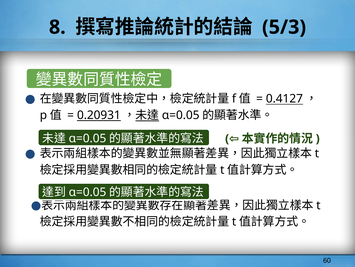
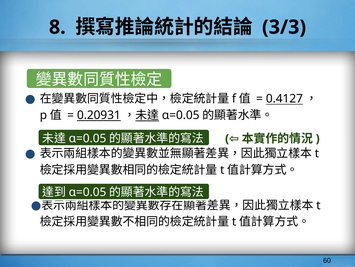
5/3: 5/3 -> 3/3 (284, 27)
